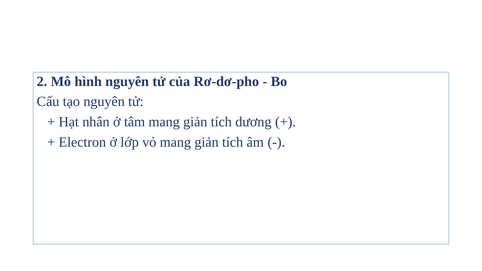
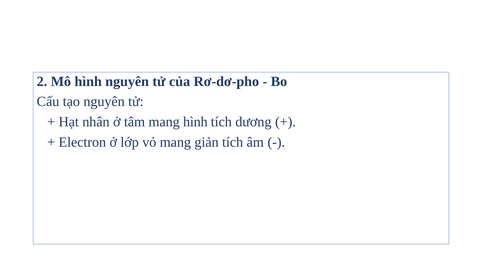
tâm mang giản: giản -> hình (195, 122)
